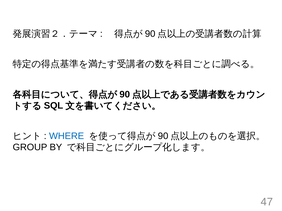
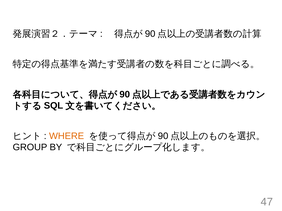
WHERE colour: blue -> orange (67, 136)
